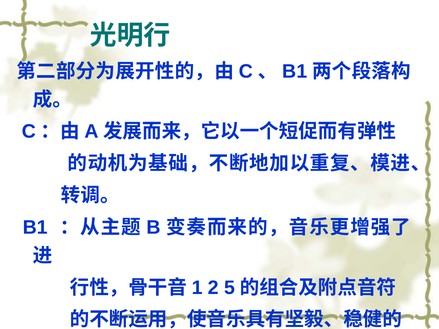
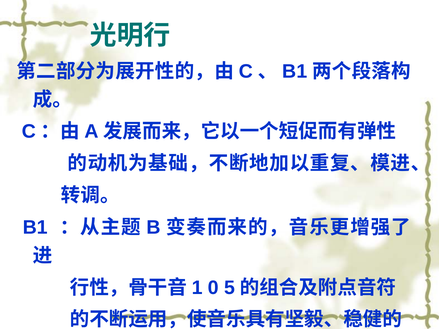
2: 2 -> 0 (213, 288)
